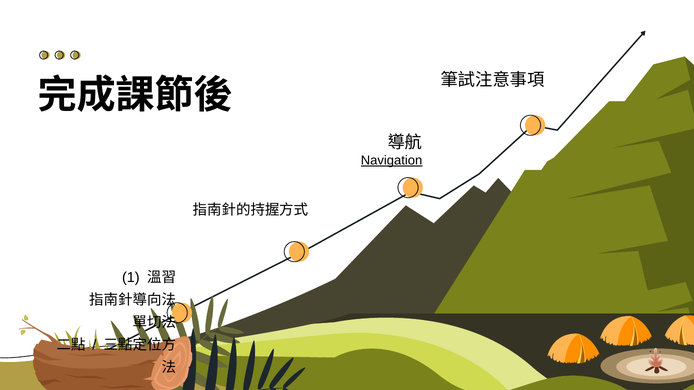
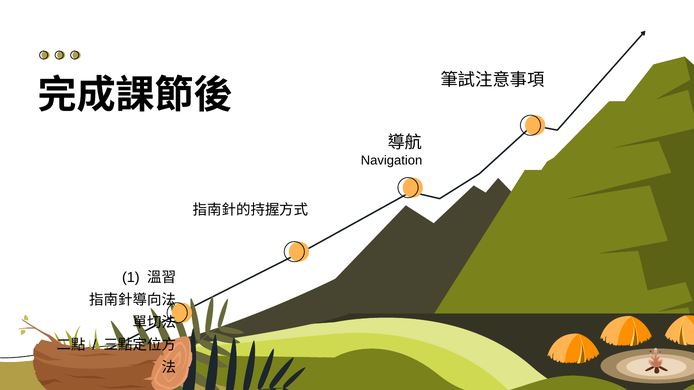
Navigation underline: present -> none (392, 161)
